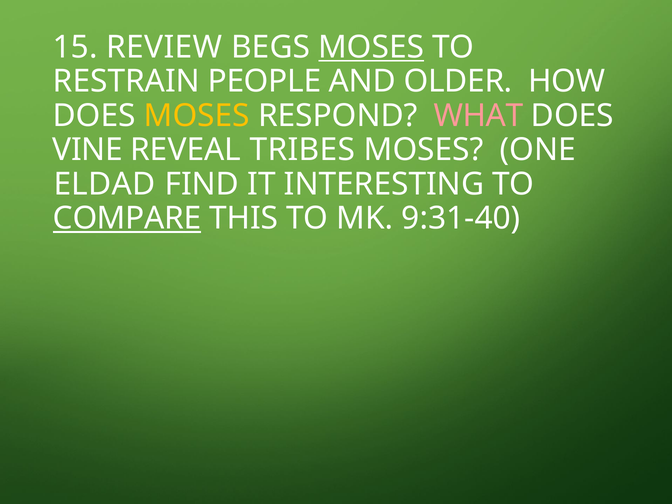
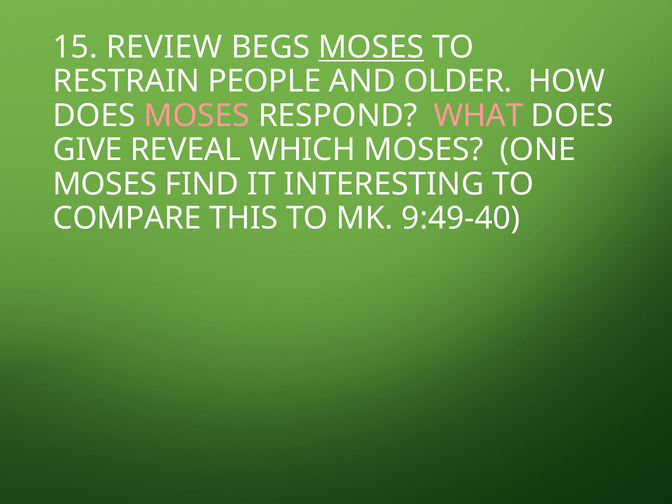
MOSES colour: yellow -> pink (197, 116)
VINE: VINE -> GIVE (88, 150)
TRIBES: TRIBES -> WHICH (303, 150)
ELDAD: ELDAD -> MOSES (105, 184)
COMPARE underline: present -> none (127, 218)
9:31-40: 9:31-40 -> 9:49-40 (461, 218)
